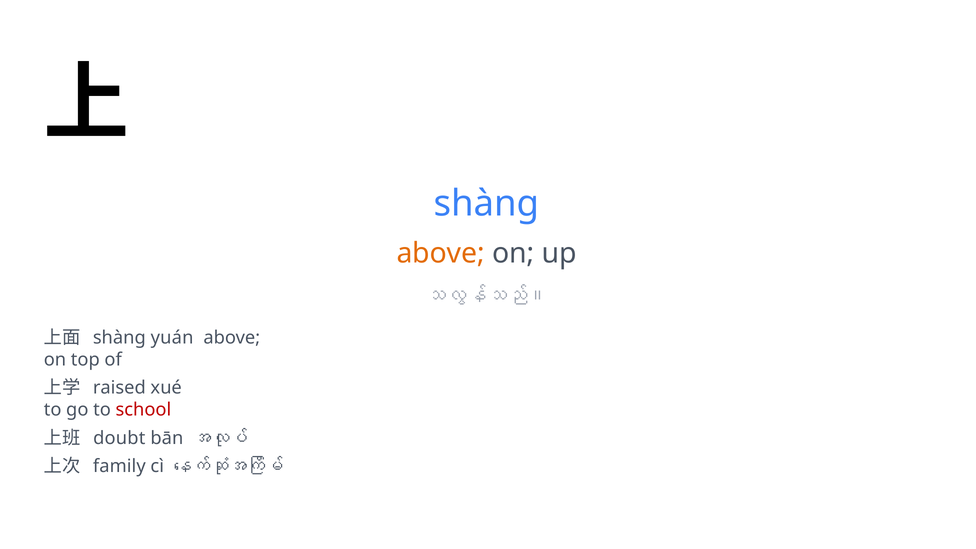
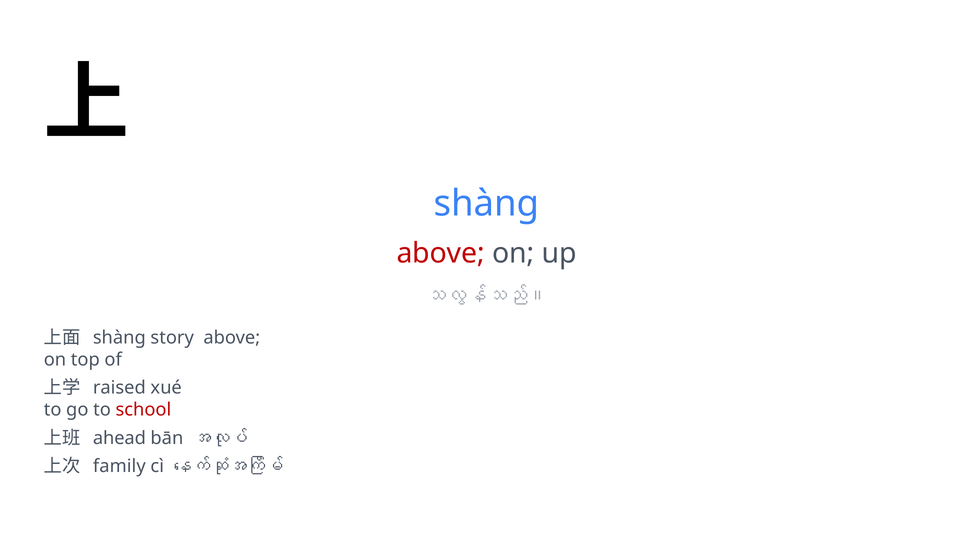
above colour: orange -> red (441, 253)
yuán: yuán -> story (172, 338)
doubt: doubt -> ahead (119, 438)
